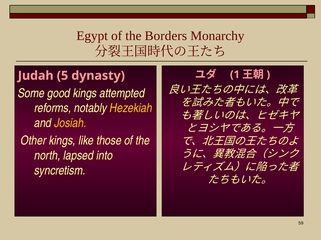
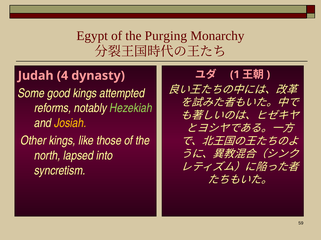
Borders: Borders -> Purging (166, 36)
5: 5 -> 4 (62, 76)
Hezekiah colour: yellow -> light green (131, 108)
